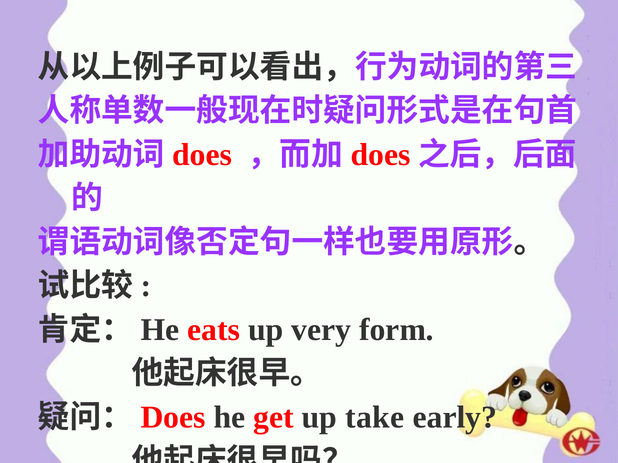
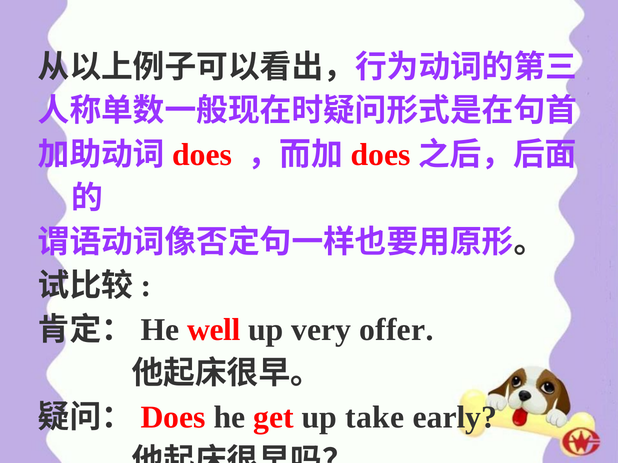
eats: eats -> well (214, 330)
form: form -> offer (396, 330)
